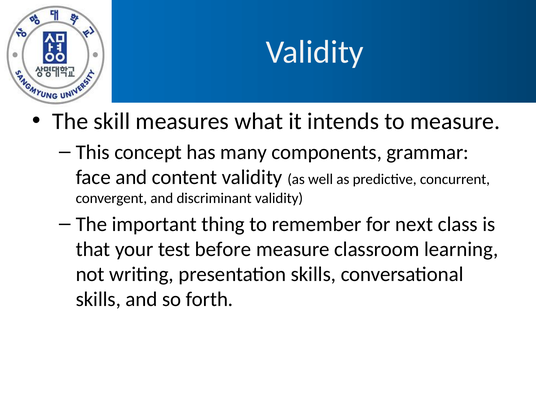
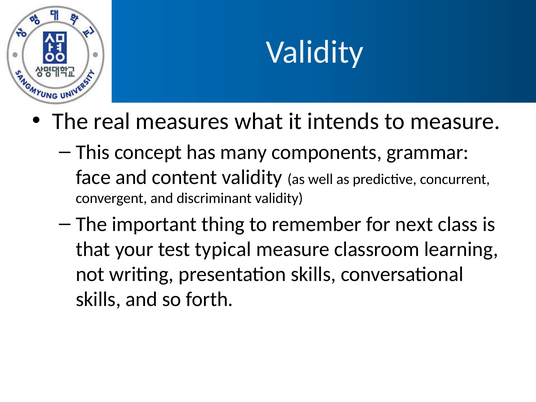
skill: skill -> real (112, 121)
before: before -> typical (223, 249)
